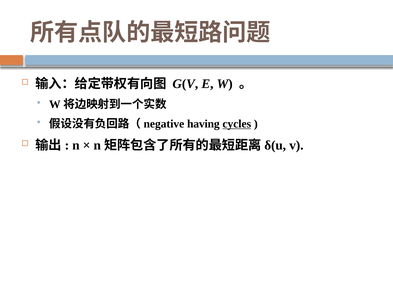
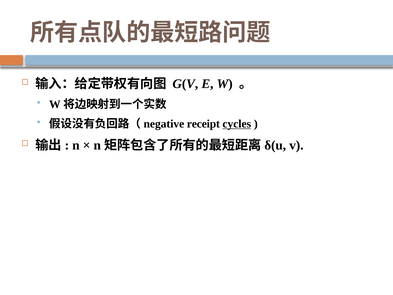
having: having -> receipt (203, 124)
